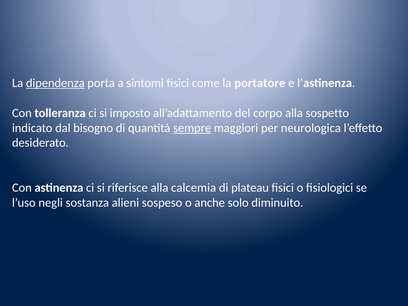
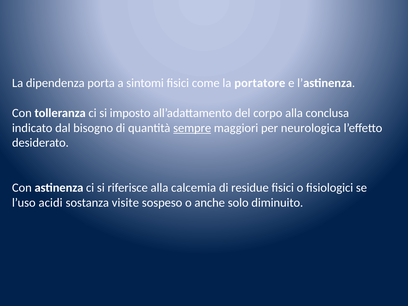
dipendenza underline: present -> none (55, 83)
sospetto: sospetto -> conclusa (327, 113)
plateau: plateau -> residue (250, 188)
negli: negli -> acidi (51, 203)
alieni: alieni -> visite (125, 203)
